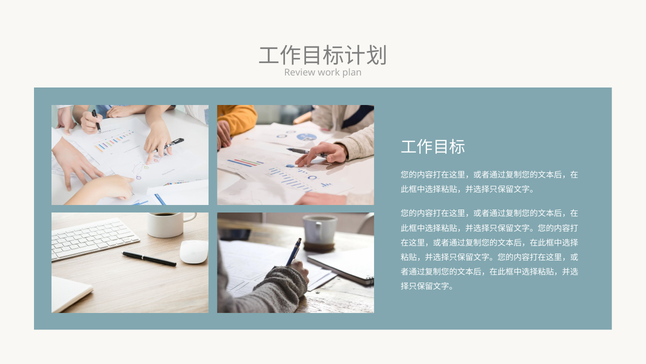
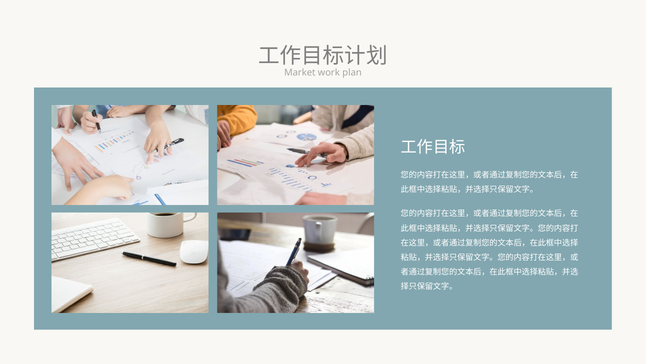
Review: Review -> Market (300, 72)
